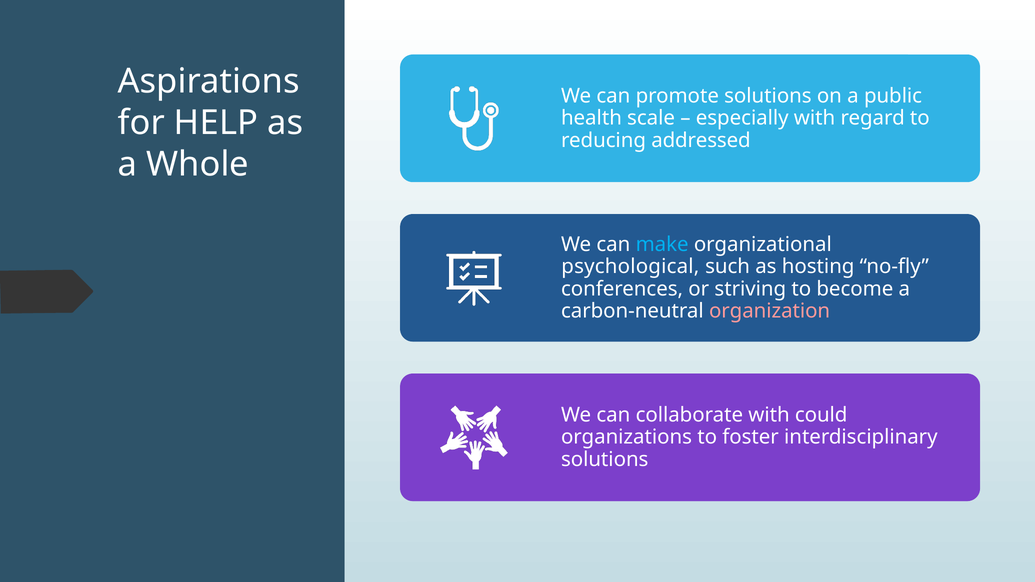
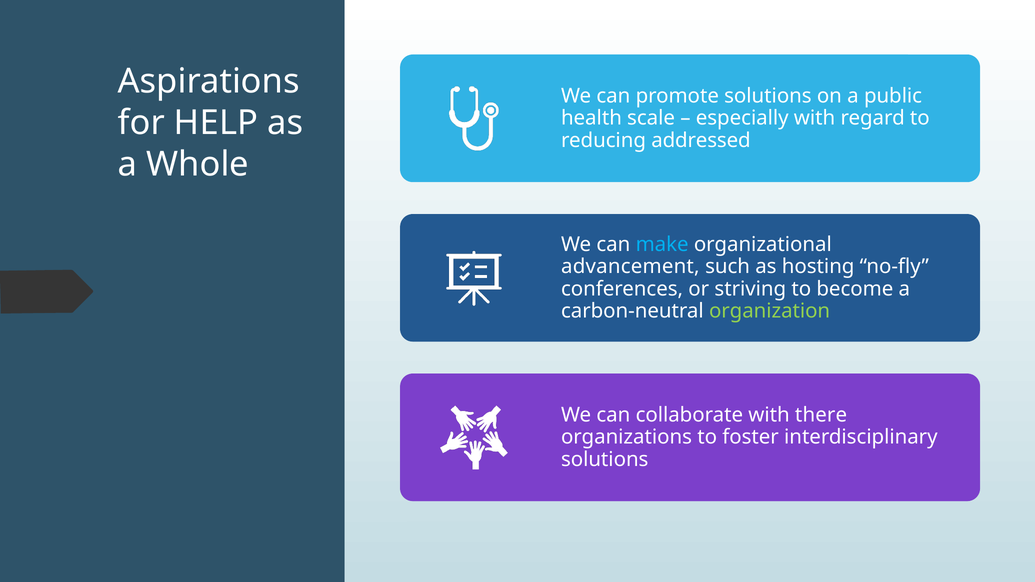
psychological: psychological -> advancement (630, 267)
organization colour: pink -> light green (770, 311)
could: could -> there (821, 415)
